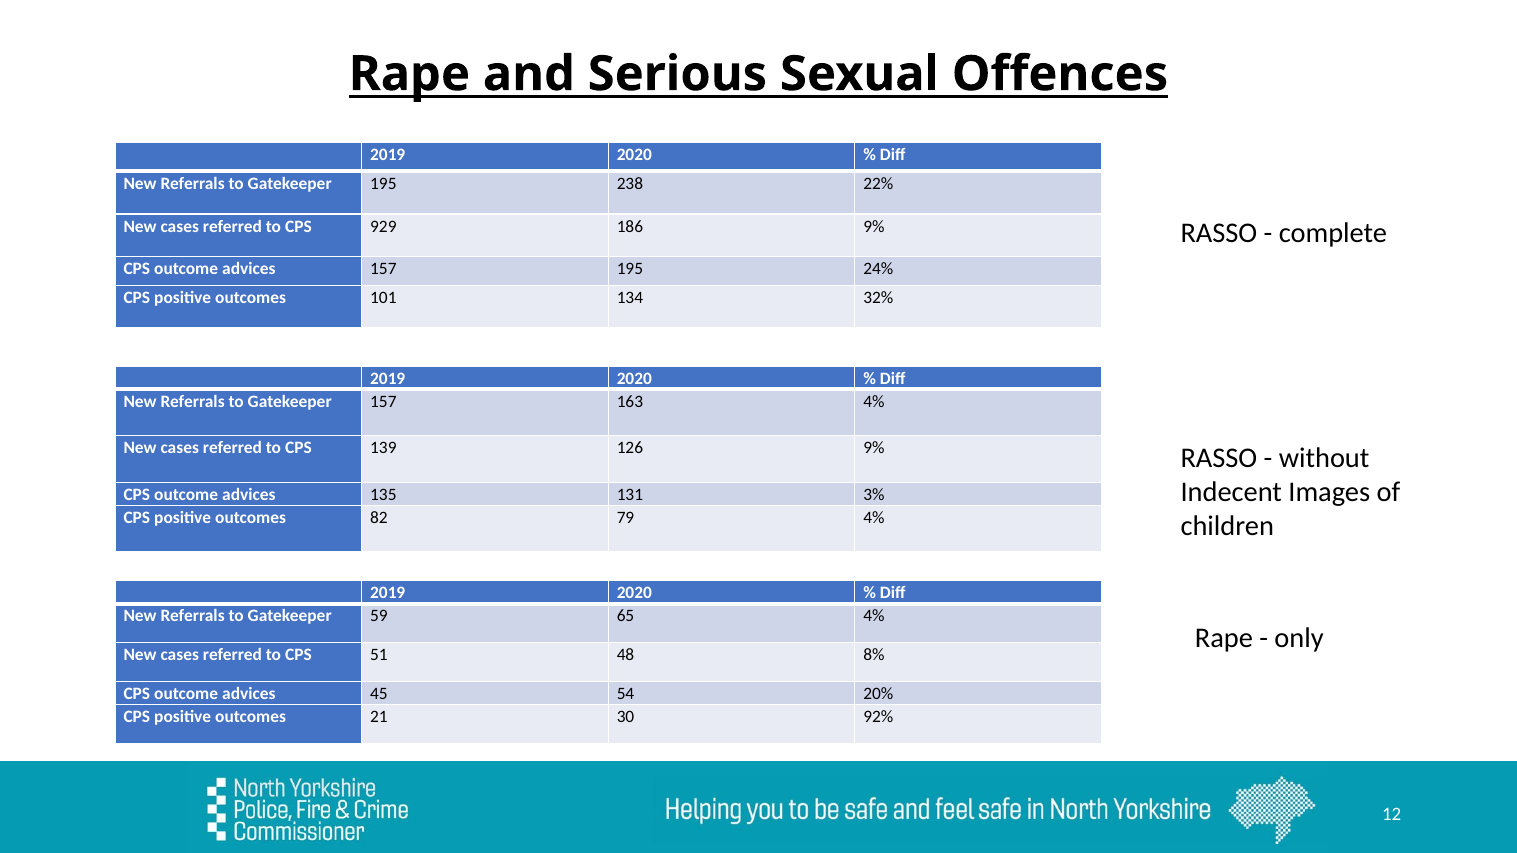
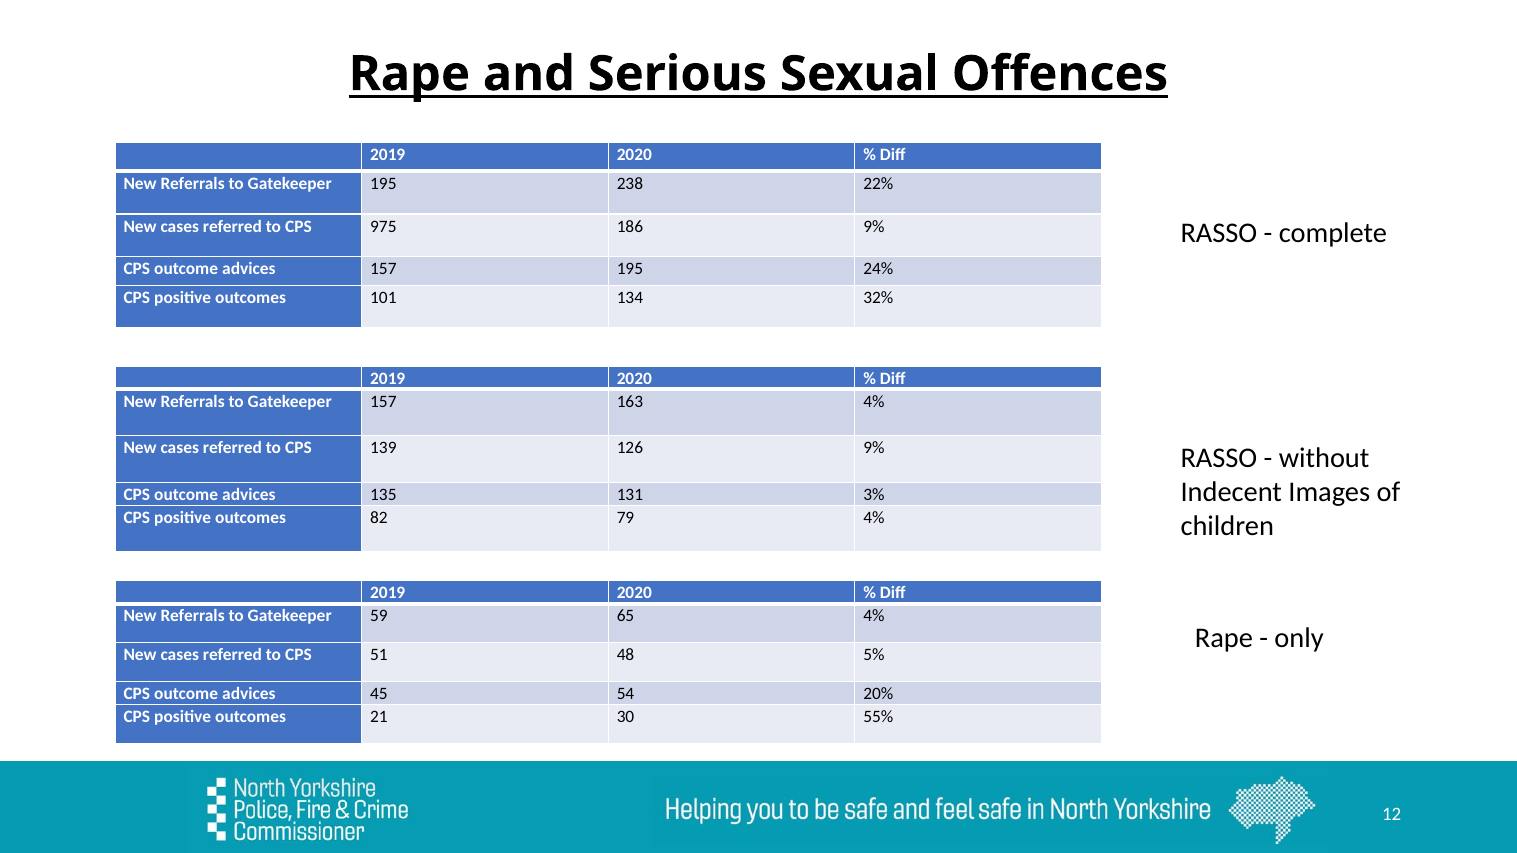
929: 929 -> 975 (383, 226)
8%: 8% -> 5% (874, 655)
92%: 92% -> 55% (878, 717)
